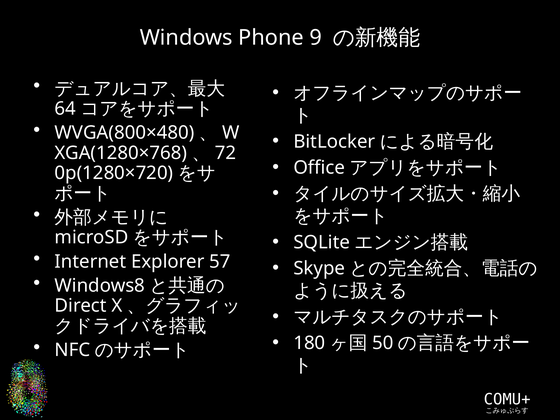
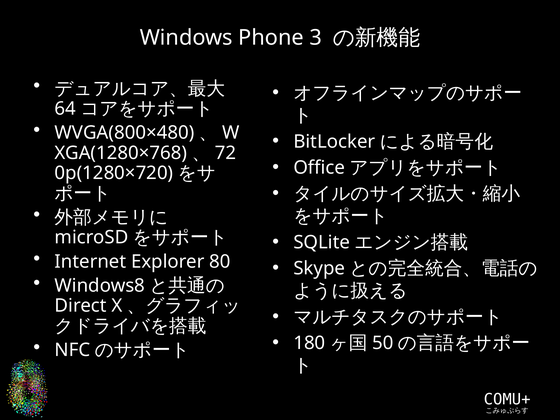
9: 9 -> 3 (316, 38)
57: 57 -> 80 (220, 262)
